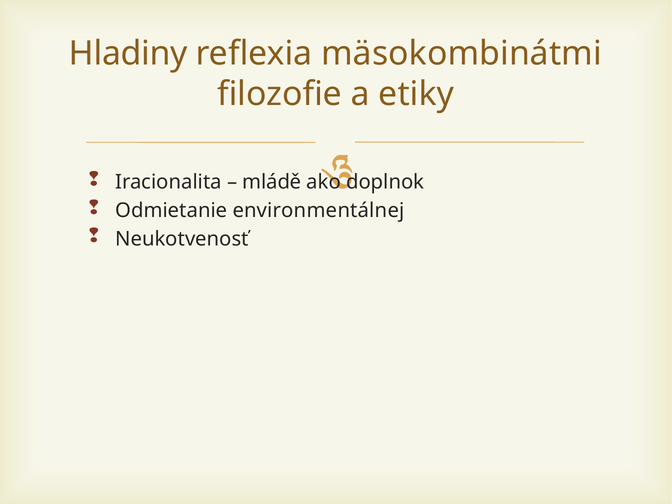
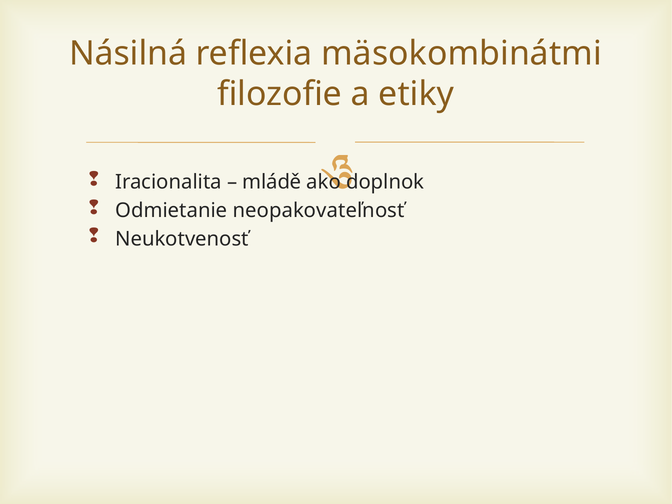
Hladiny: Hladiny -> Násilná (128, 54)
environmentálnej: environmentálnej -> neopakovateľnosť (319, 211)
